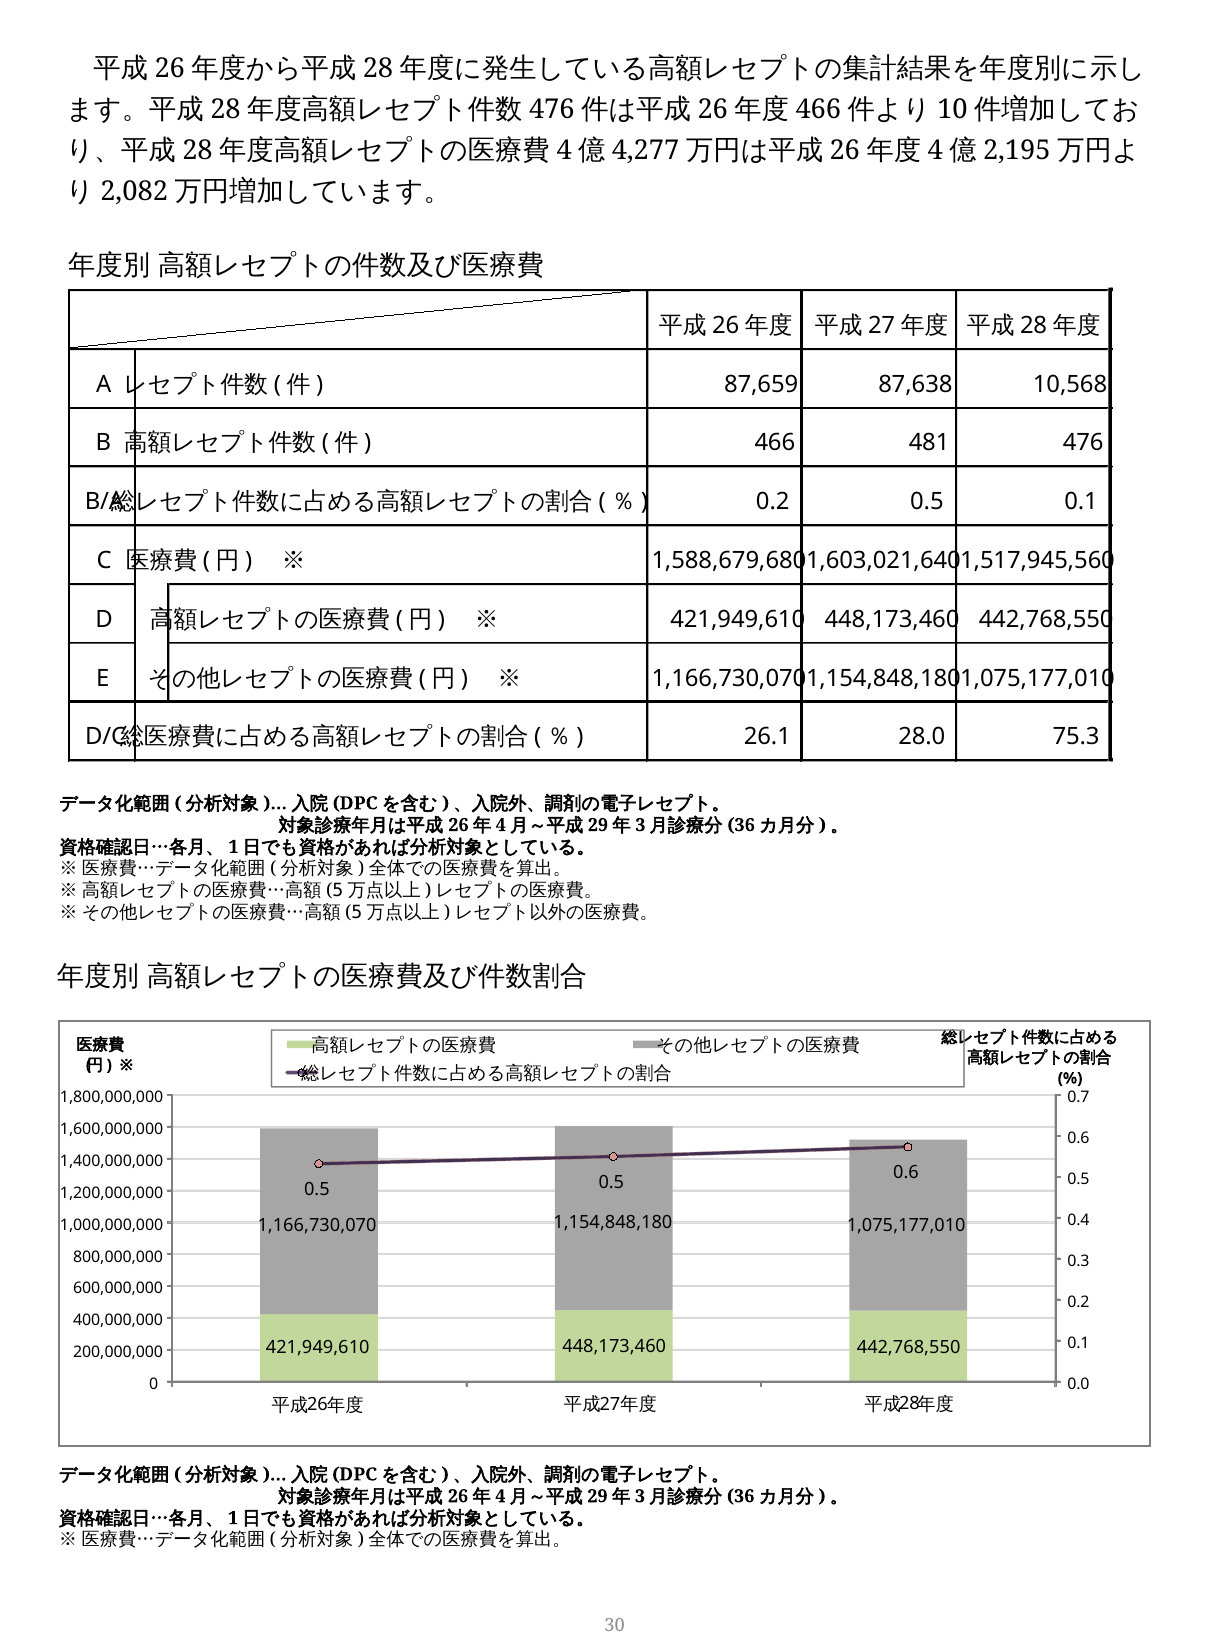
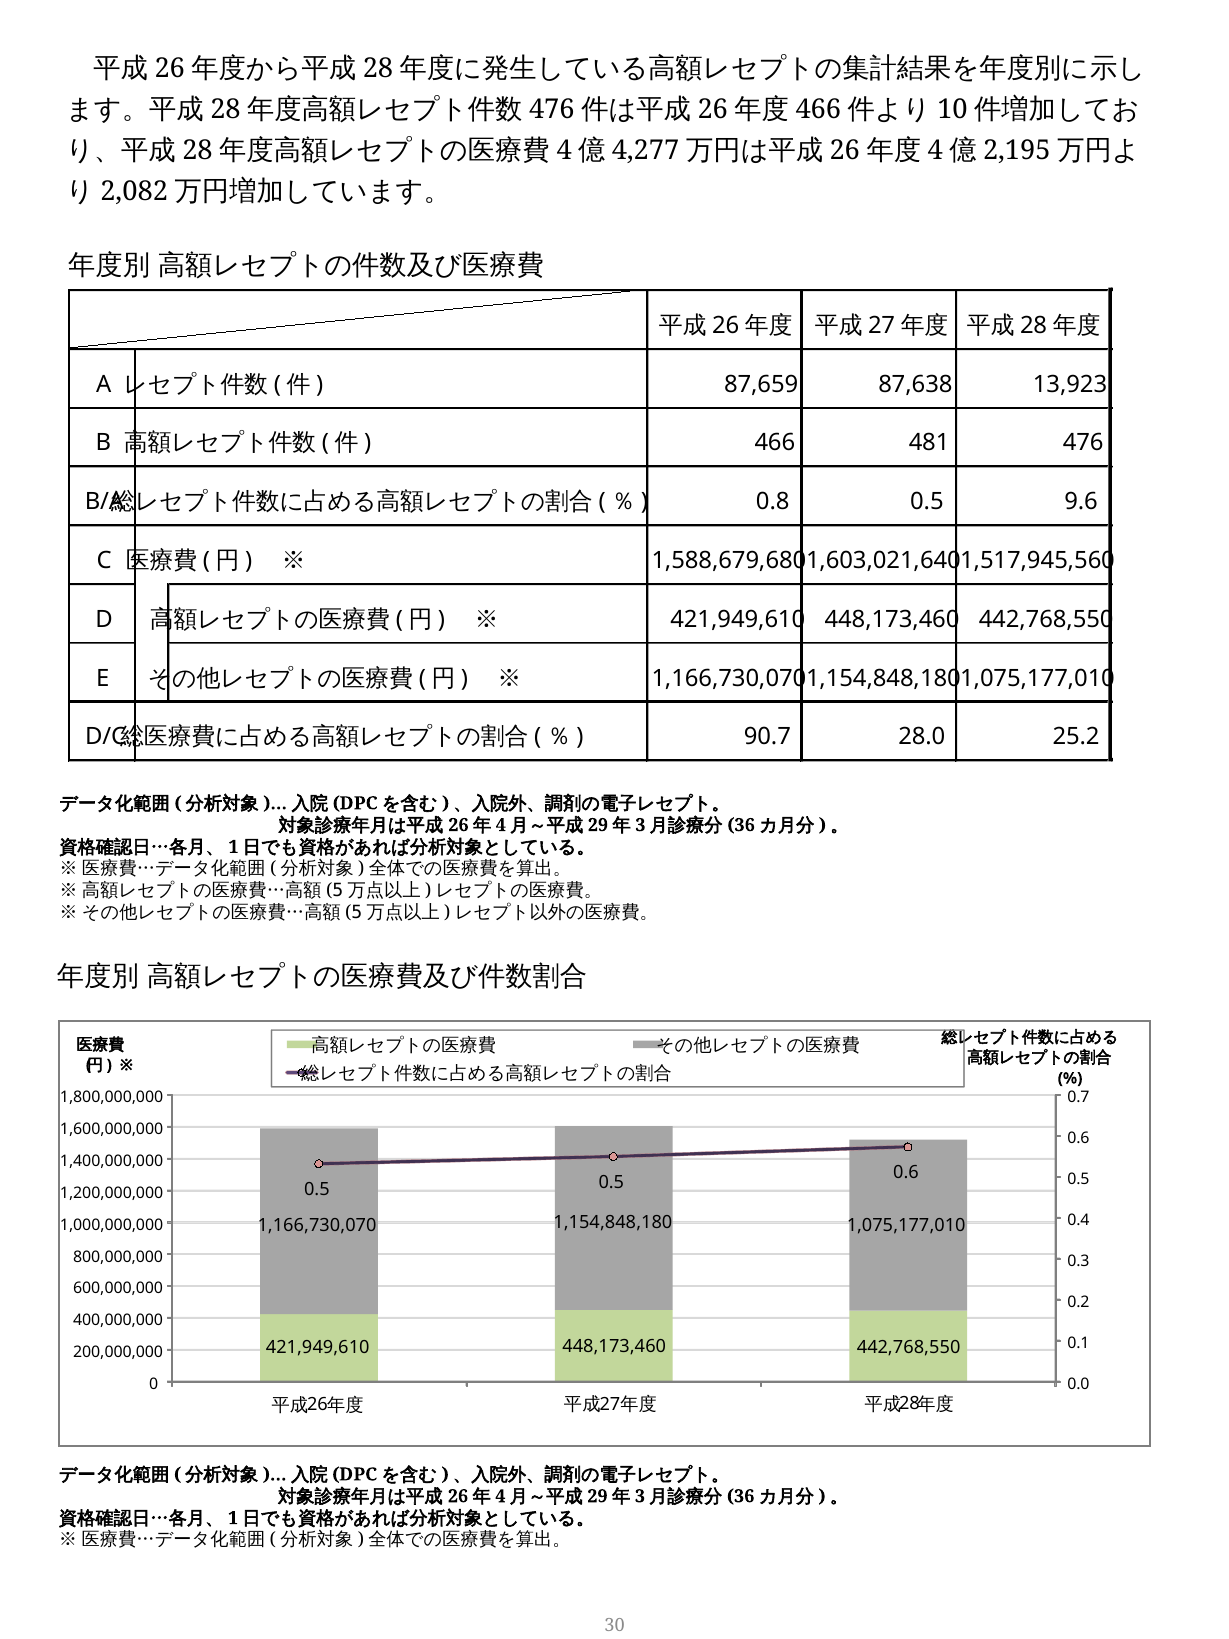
10,568: 10,568 -> 13,923 (1070, 384)
0.2: 0.2 -> 0.8 (773, 502)
0.5 0.1: 0.1 -> 9.6 (1081, 502)
26.1: 26.1 -> 90.7 (767, 737)
75.3: 75.3 -> 25.2 (1076, 737)
